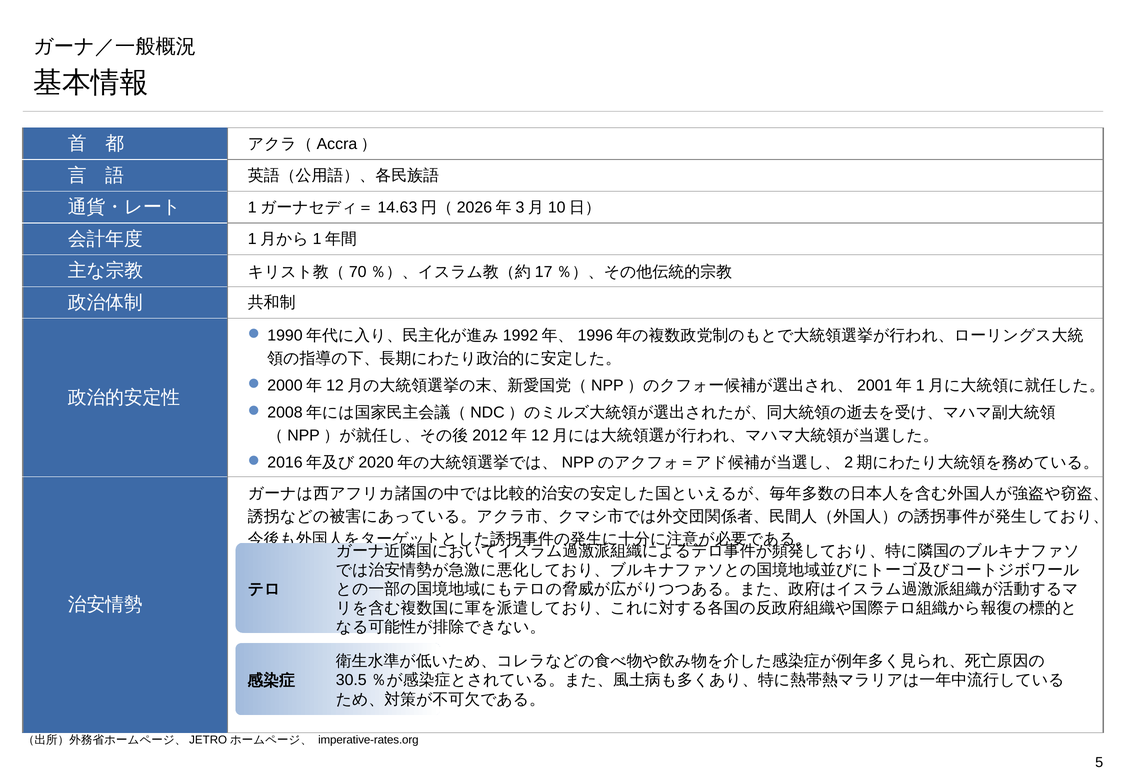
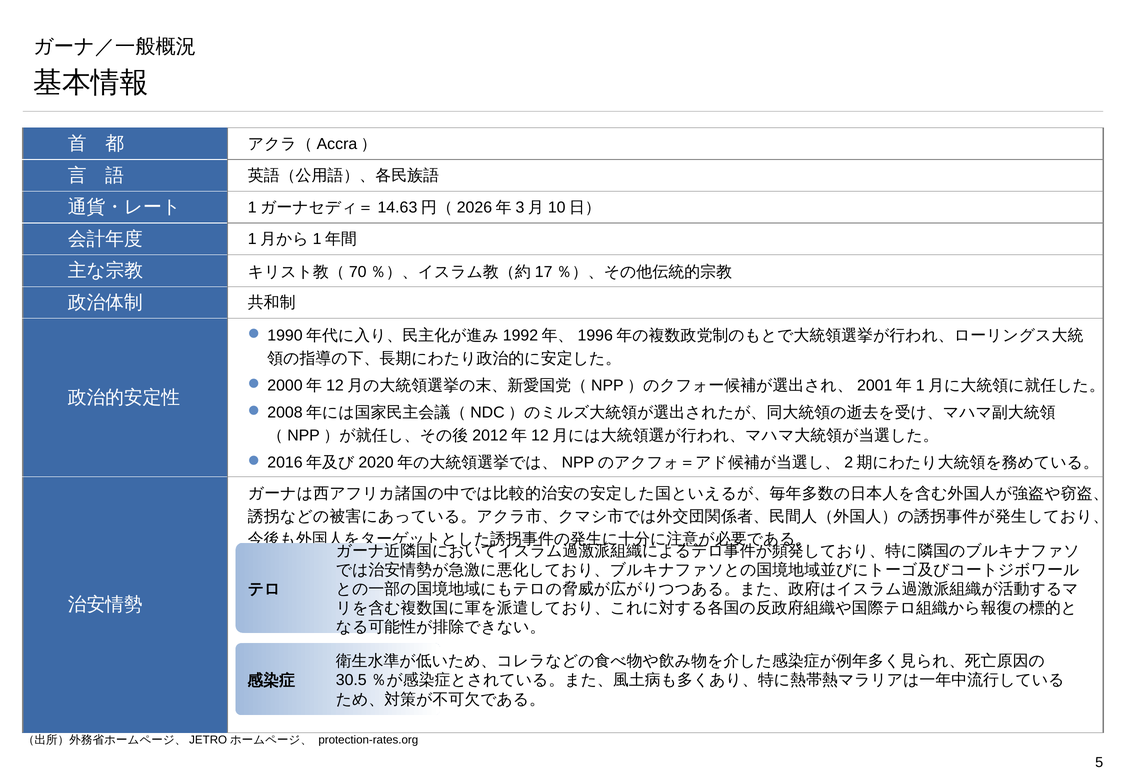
imperative-rates.org: imperative-rates.org -> protection-rates.org (368, 741)
